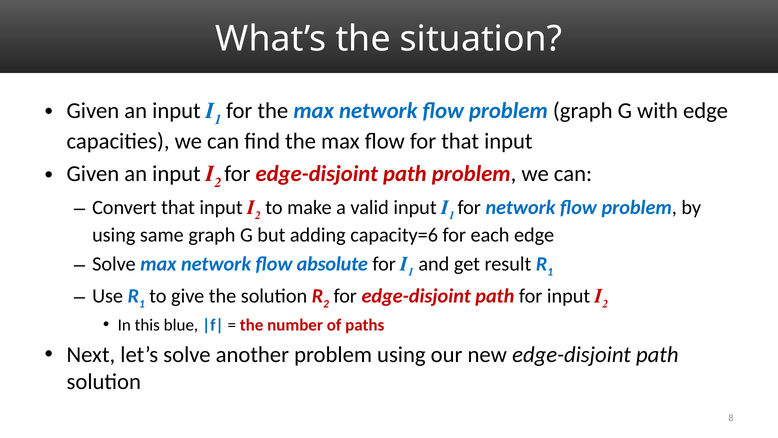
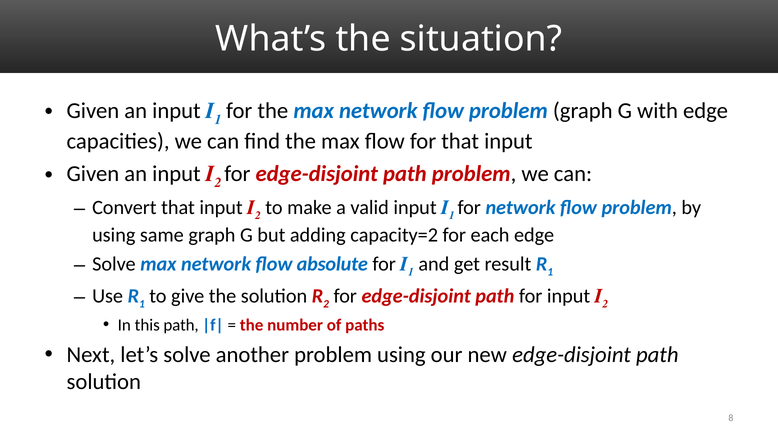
capacity=6: capacity=6 -> capacity=2 (394, 235)
this blue: blue -> path (181, 325)
